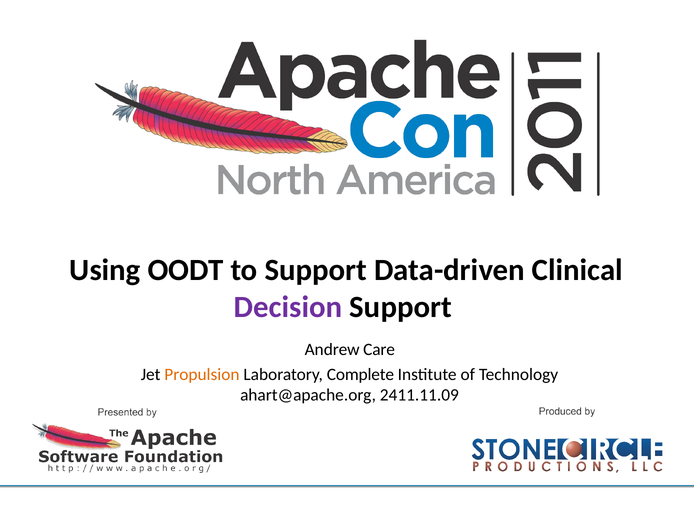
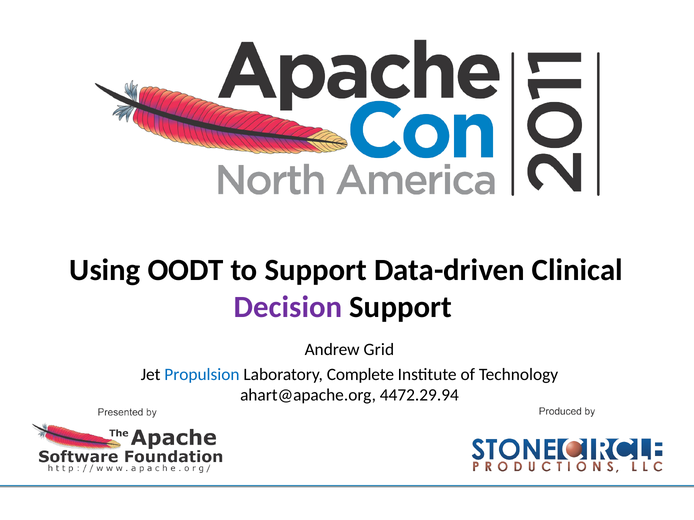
Care: Care -> Grid (379, 350)
Propulsion colour: orange -> blue (202, 375)
2411.11.09: 2411.11.09 -> 4472.29.94 (419, 396)
